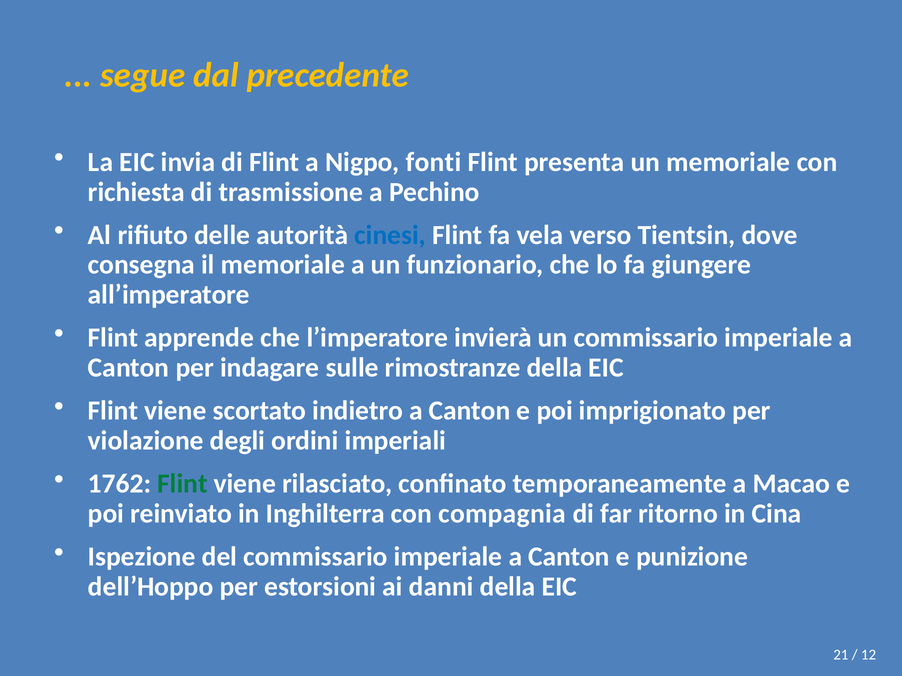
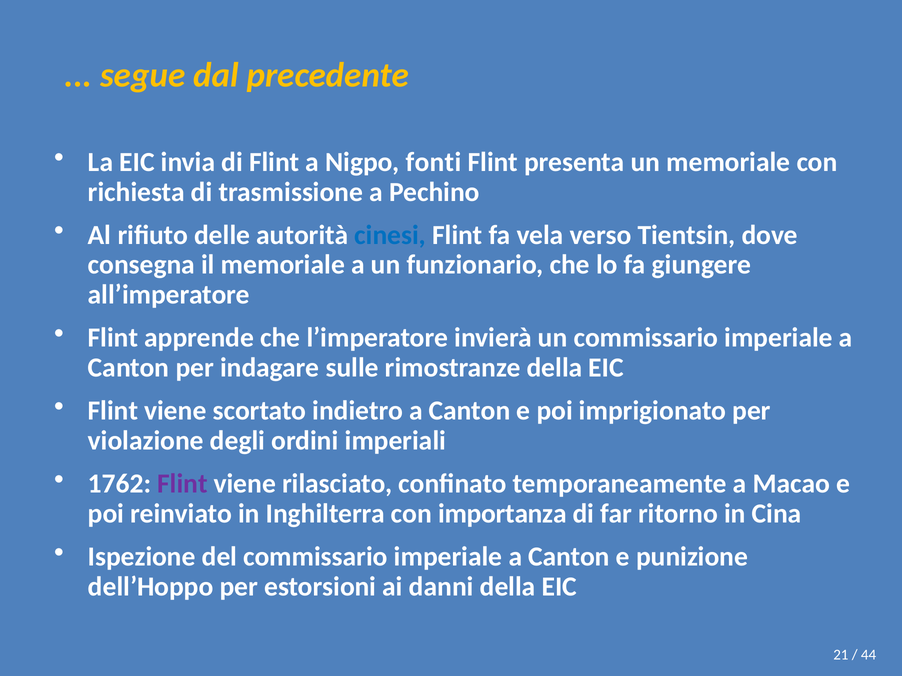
Flint colour: green -> purple (182, 484)
compagnia: compagnia -> importanza (502, 514)
12: 12 -> 44 (869, 655)
